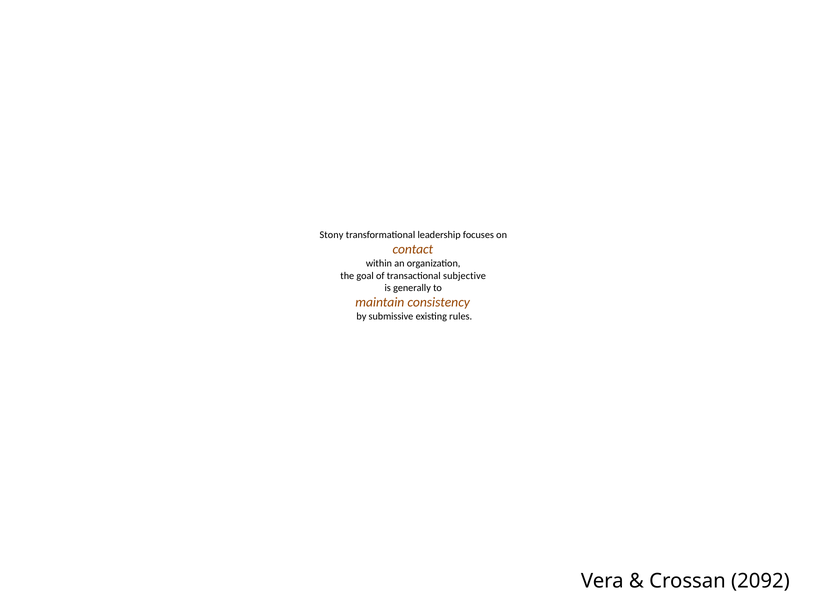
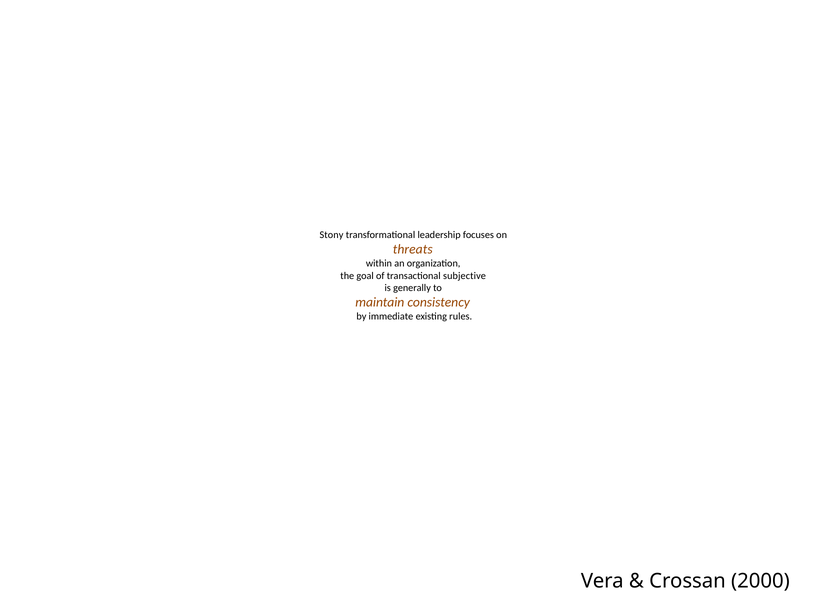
contact: contact -> threats (413, 250)
submissive: submissive -> immediate (391, 317)
2092: 2092 -> 2000 (760, 581)
